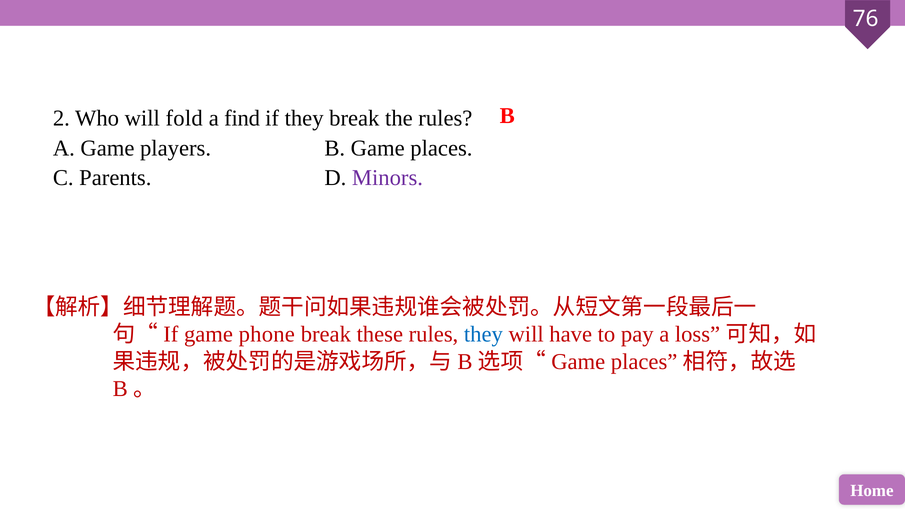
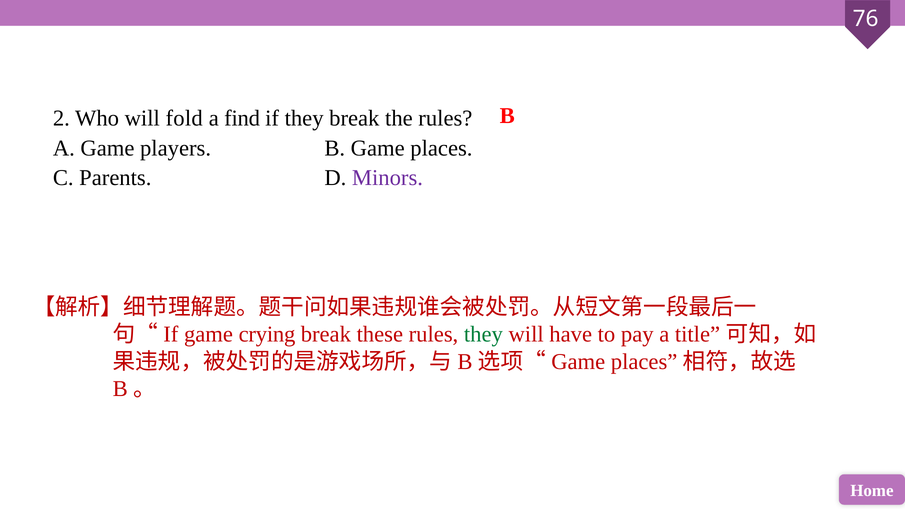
phone: phone -> crying (267, 334)
they colour: blue -> green (483, 334)
loss: loss -> title (697, 334)
